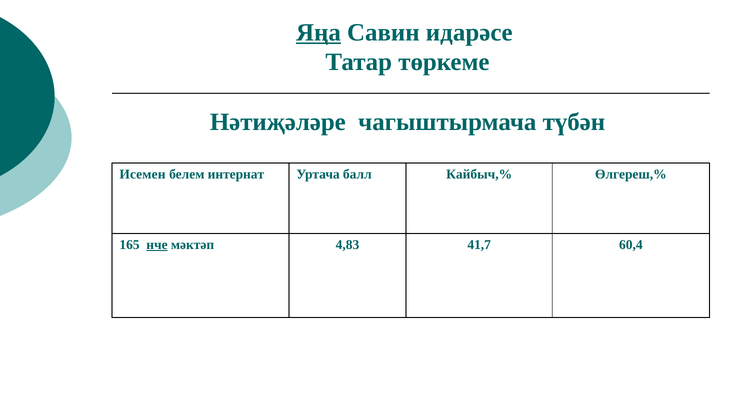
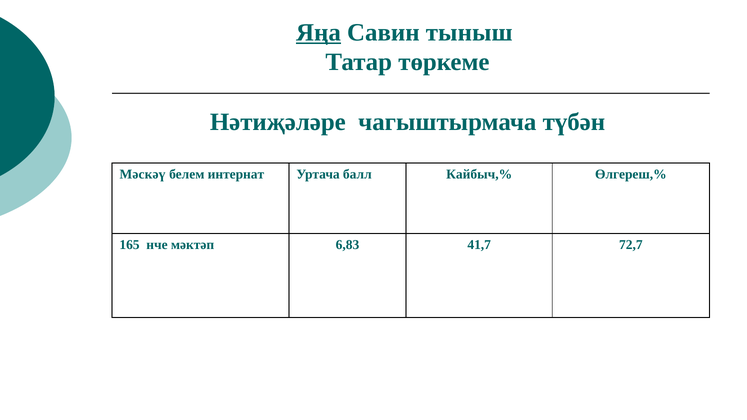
идарәсе: идарәсе -> тыныш (469, 32)
Исемен: Исемен -> Мәскәү (143, 174)
нче underline: present -> none (157, 245)
4,83: 4,83 -> 6,83 (348, 245)
60,4: 60,4 -> 72,7 (631, 245)
